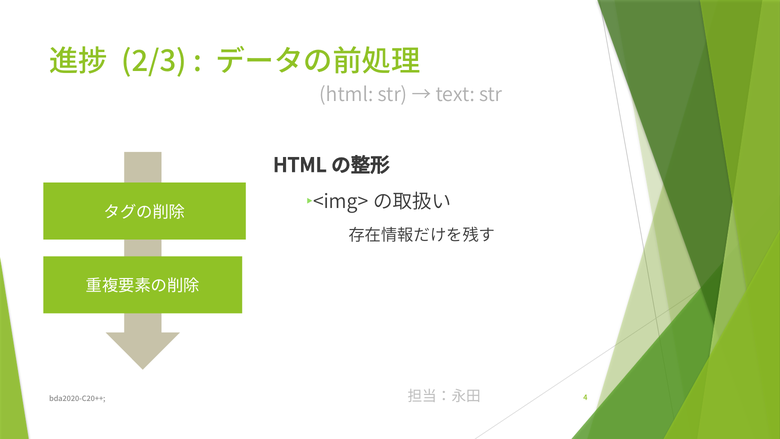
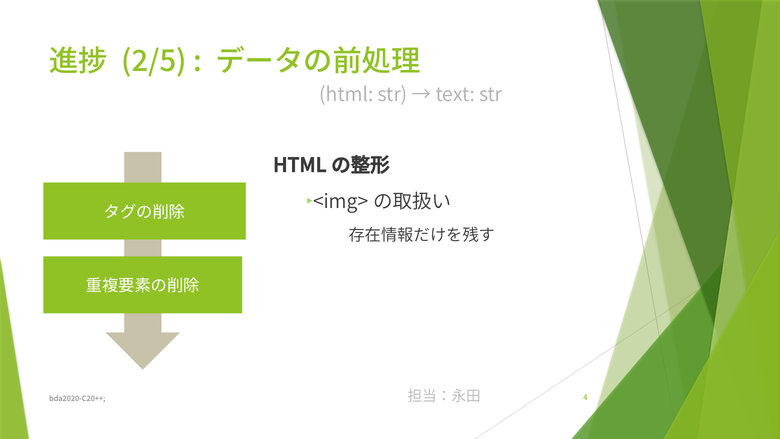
2/3: 2/3 -> 2/5 (154, 62)
